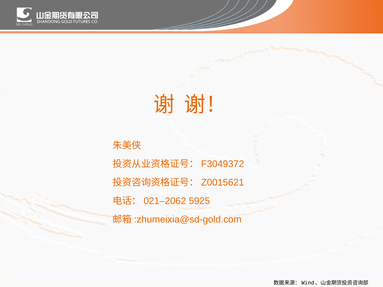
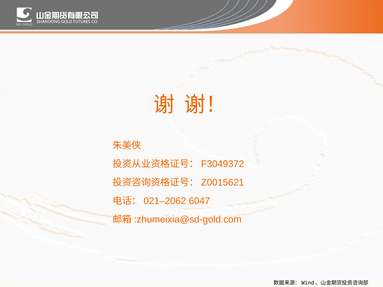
5925: 5925 -> 6047 (199, 201)
